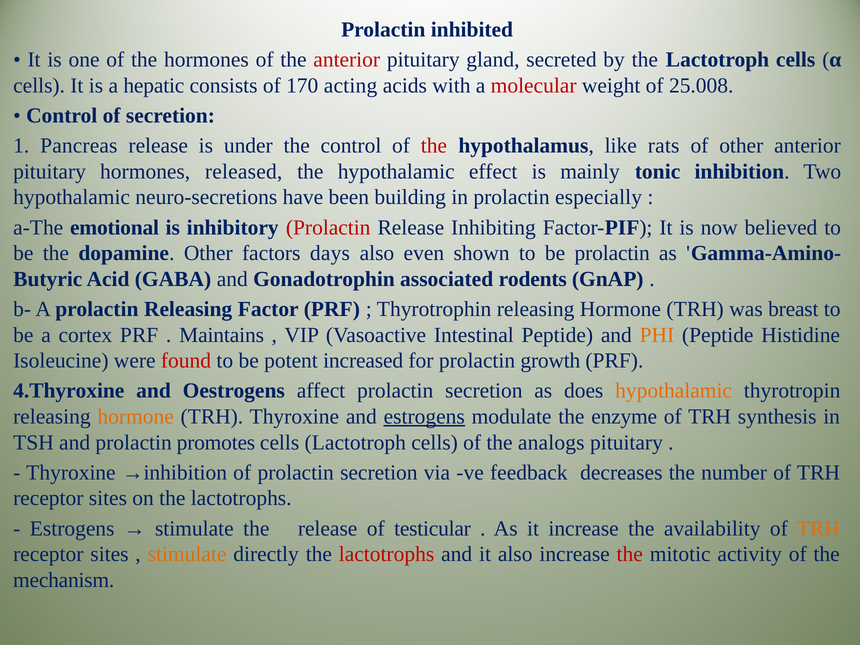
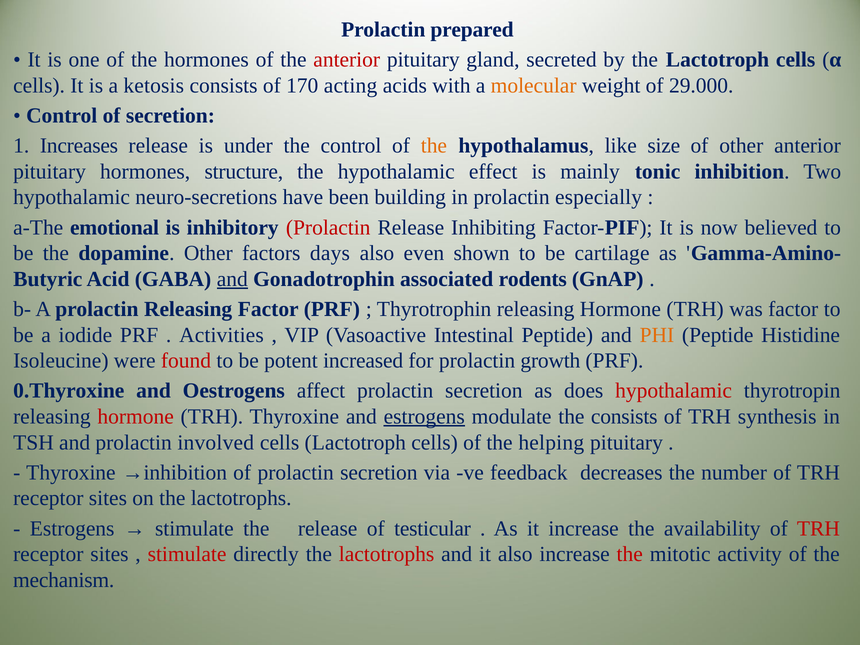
inhibited: inhibited -> prepared (472, 30)
hepatic: hepatic -> ketosis (154, 86)
molecular colour: red -> orange (534, 86)
25.008: 25.008 -> 29.000 (701, 86)
Pancreas: Pancreas -> Increases (79, 146)
the colour: red -> orange (434, 146)
rats: rats -> size (664, 146)
released: released -> structure (244, 172)
be prolactin: prolactin -> cartilage (612, 253)
and underline: none -> present (232, 279)
was breast: breast -> factor (793, 309)
cortex: cortex -> iodide (85, 335)
Maintains: Maintains -> Activities (221, 335)
4.Thyroxine: 4.Thyroxine -> 0.Thyroxine (69, 391)
hypothalamic colour: orange -> red (674, 391)
hormone colour: orange -> red (136, 417)
the enzyme: enzyme -> consists (624, 417)
promotes: promotes -> involved (216, 442)
analogs: analogs -> helping (551, 442)
TRH colour: orange -> red (818, 528)
stimulate colour: orange -> red (187, 554)
